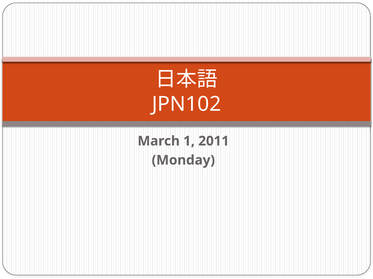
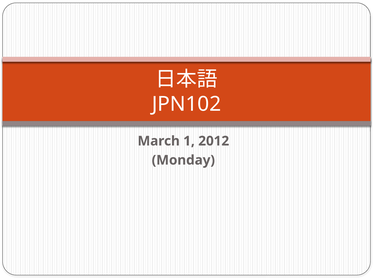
2011: 2011 -> 2012 (214, 141)
